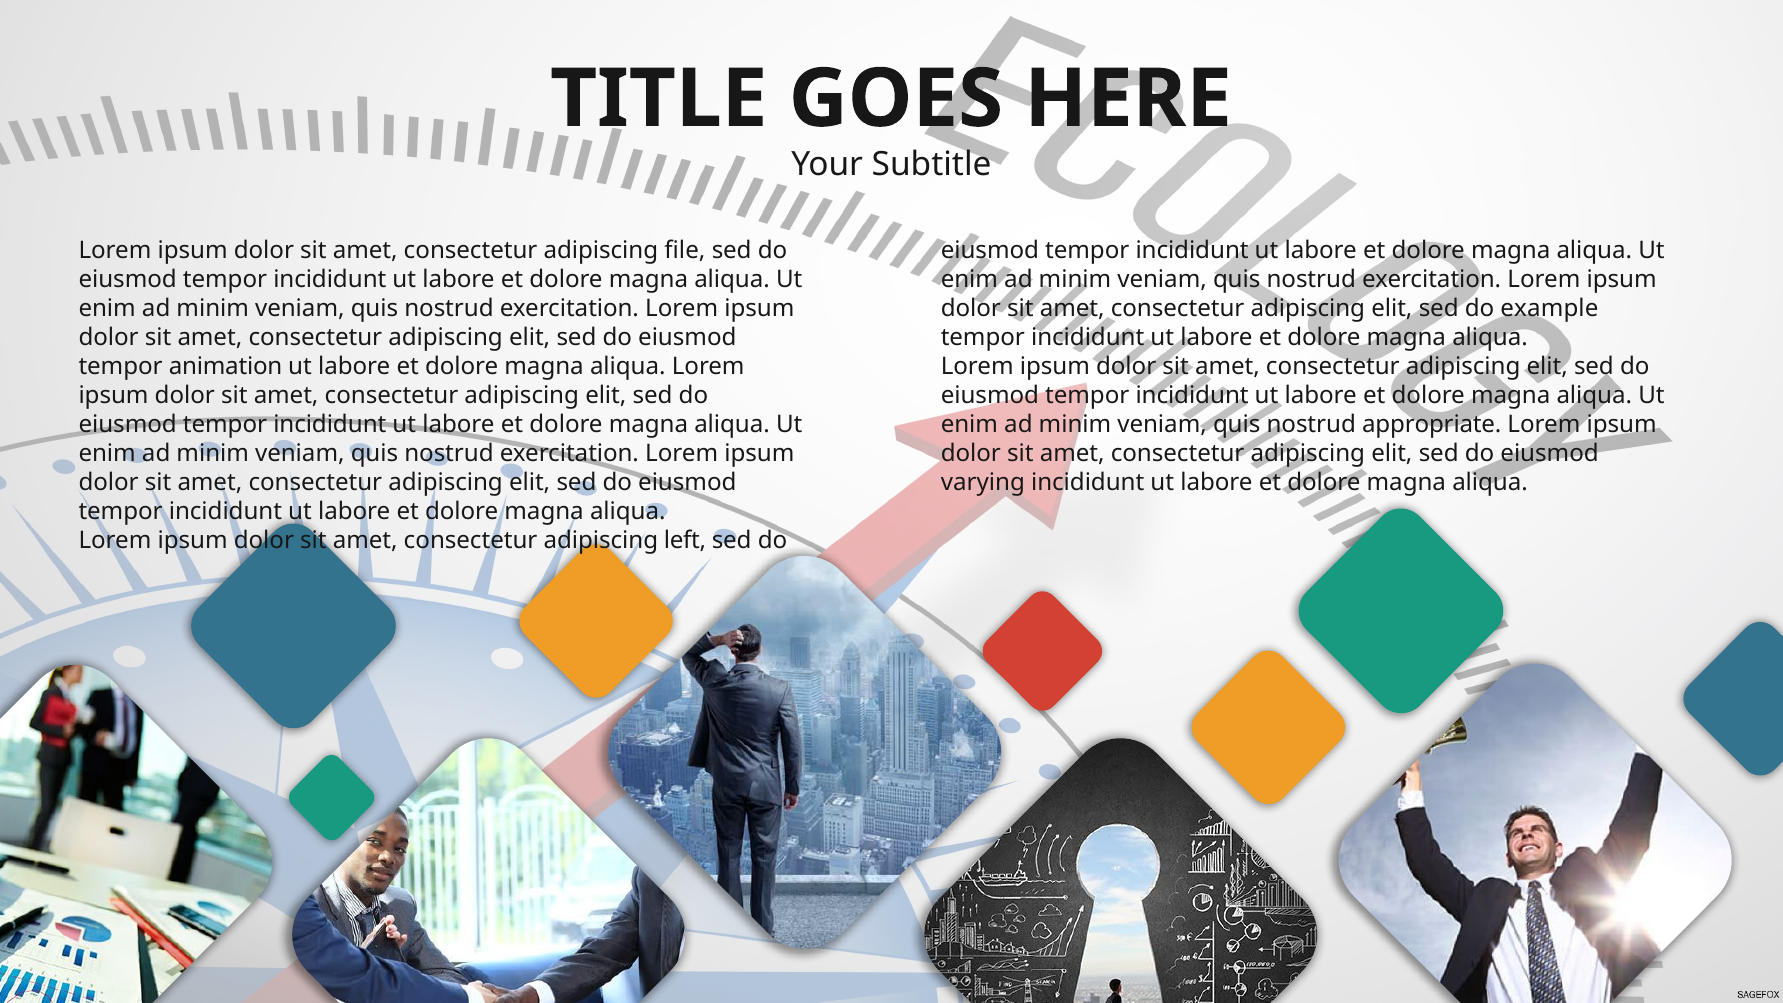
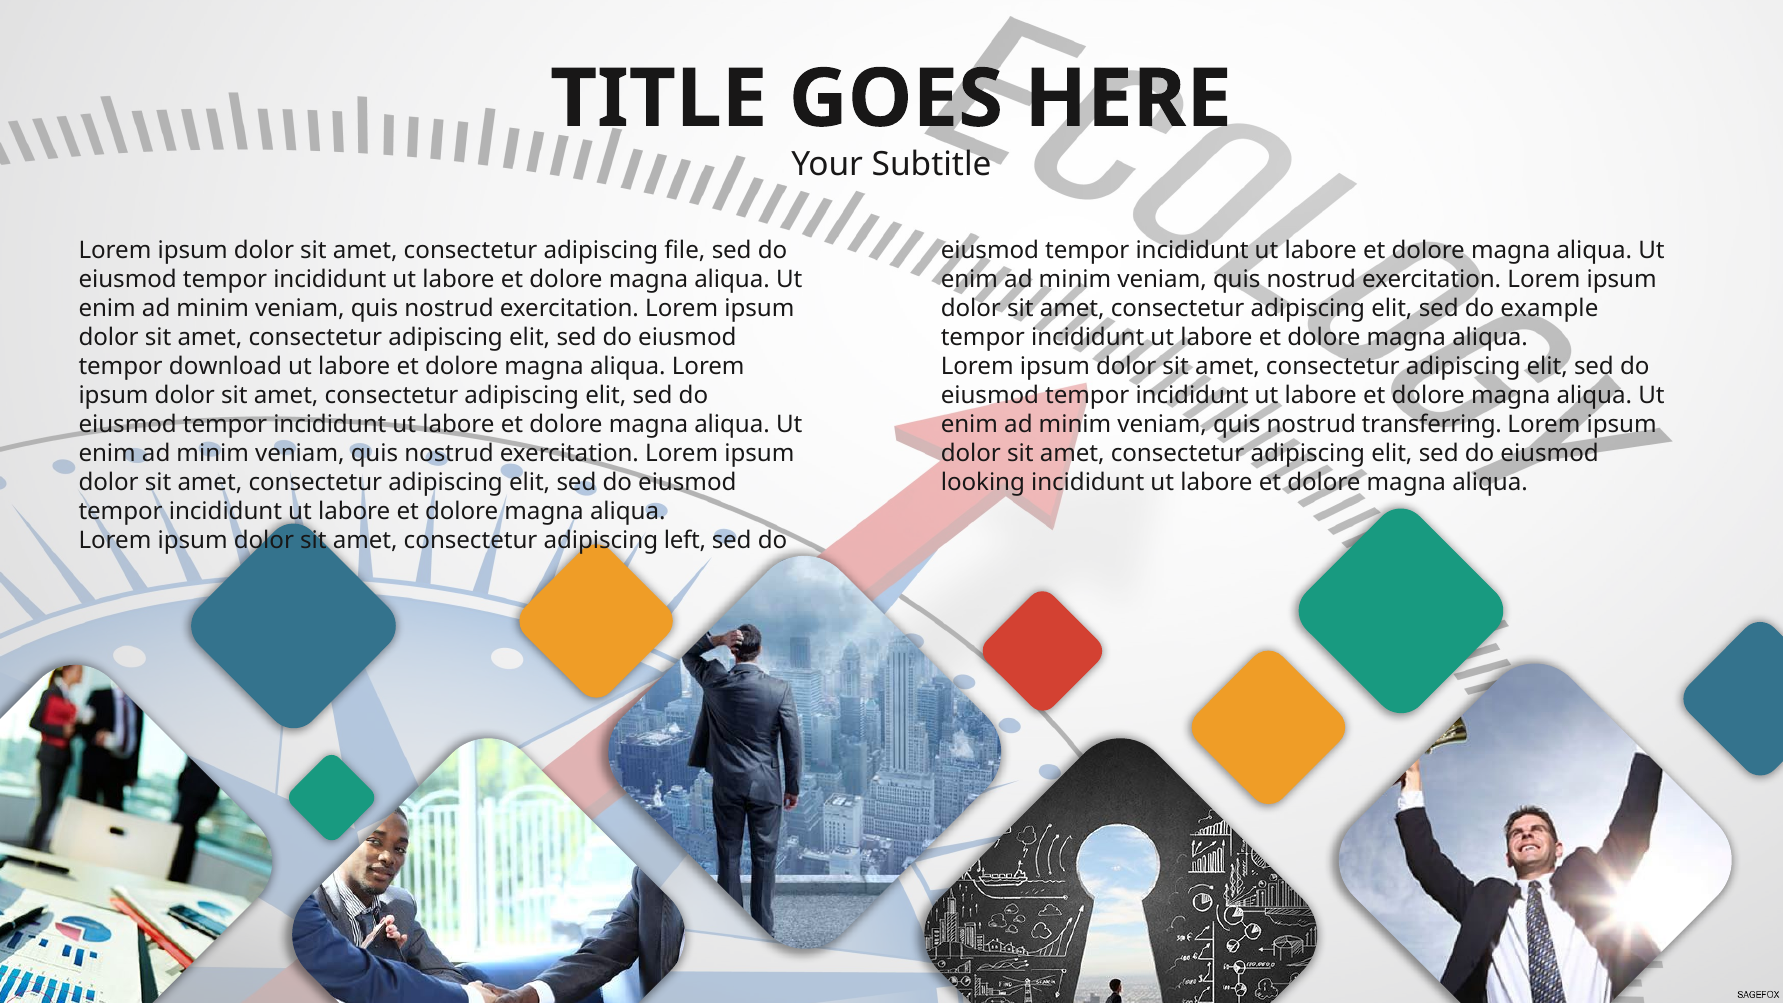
animation: animation -> download (225, 367)
appropriate: appropriate -> transferring (1432, 425)
varying: varying -> looking (983, 483)
